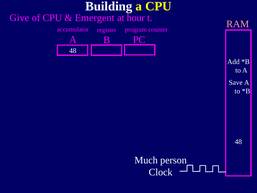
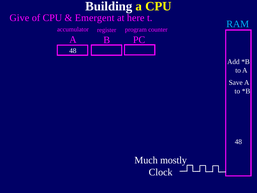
hour: hour -> here (136, 18)
RAM colour: pink -> light blue (238, 24)
person: person -> mostly (174, 160)
